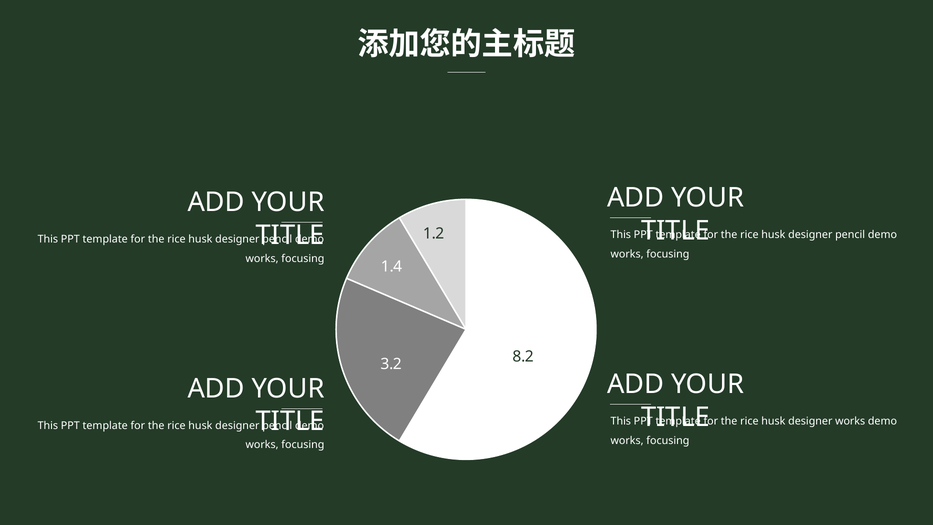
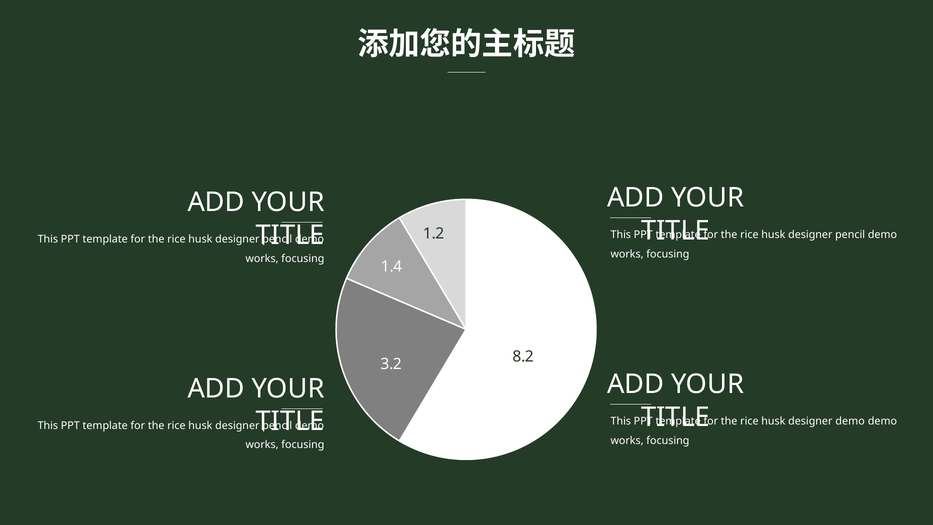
designer works: works -> demo (850, 421)
